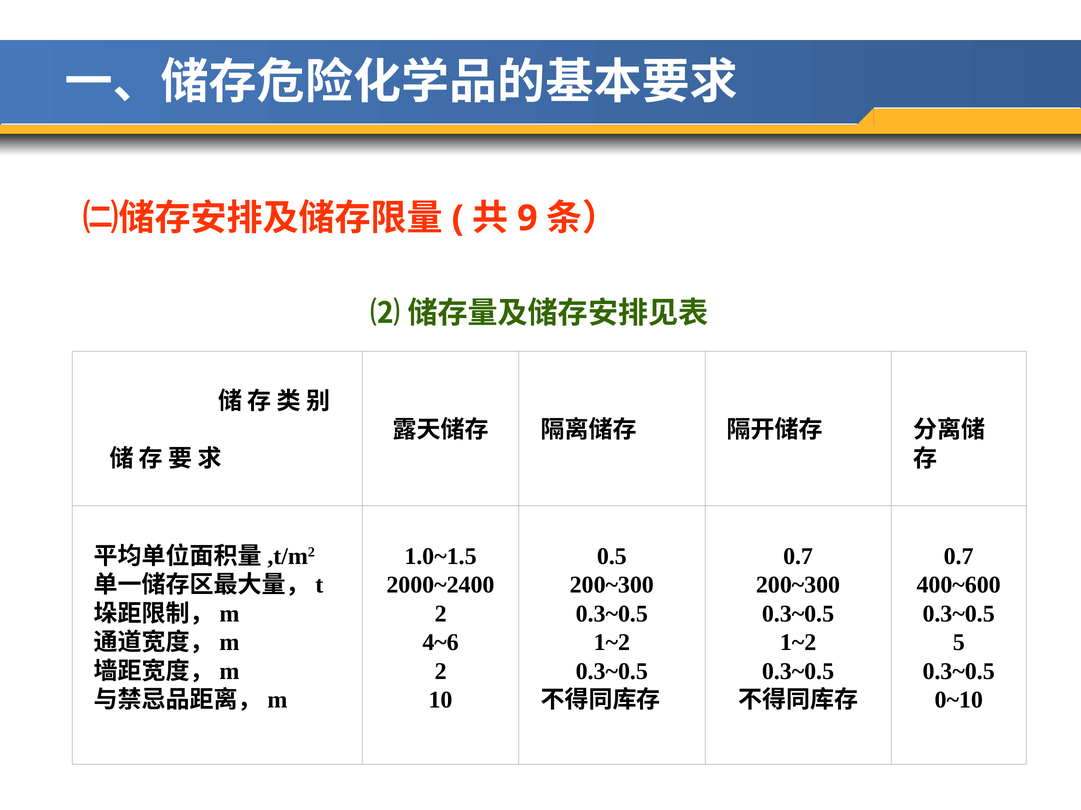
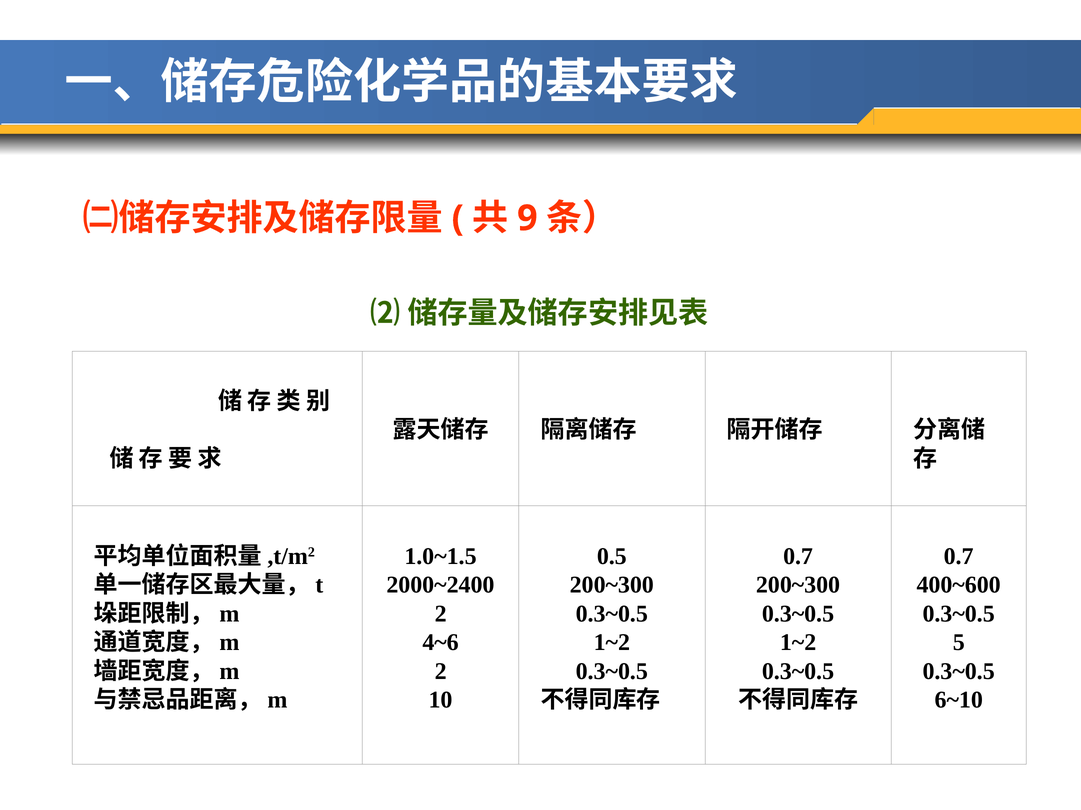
0~10: 0~10 -> 6~10 (959, 701)
